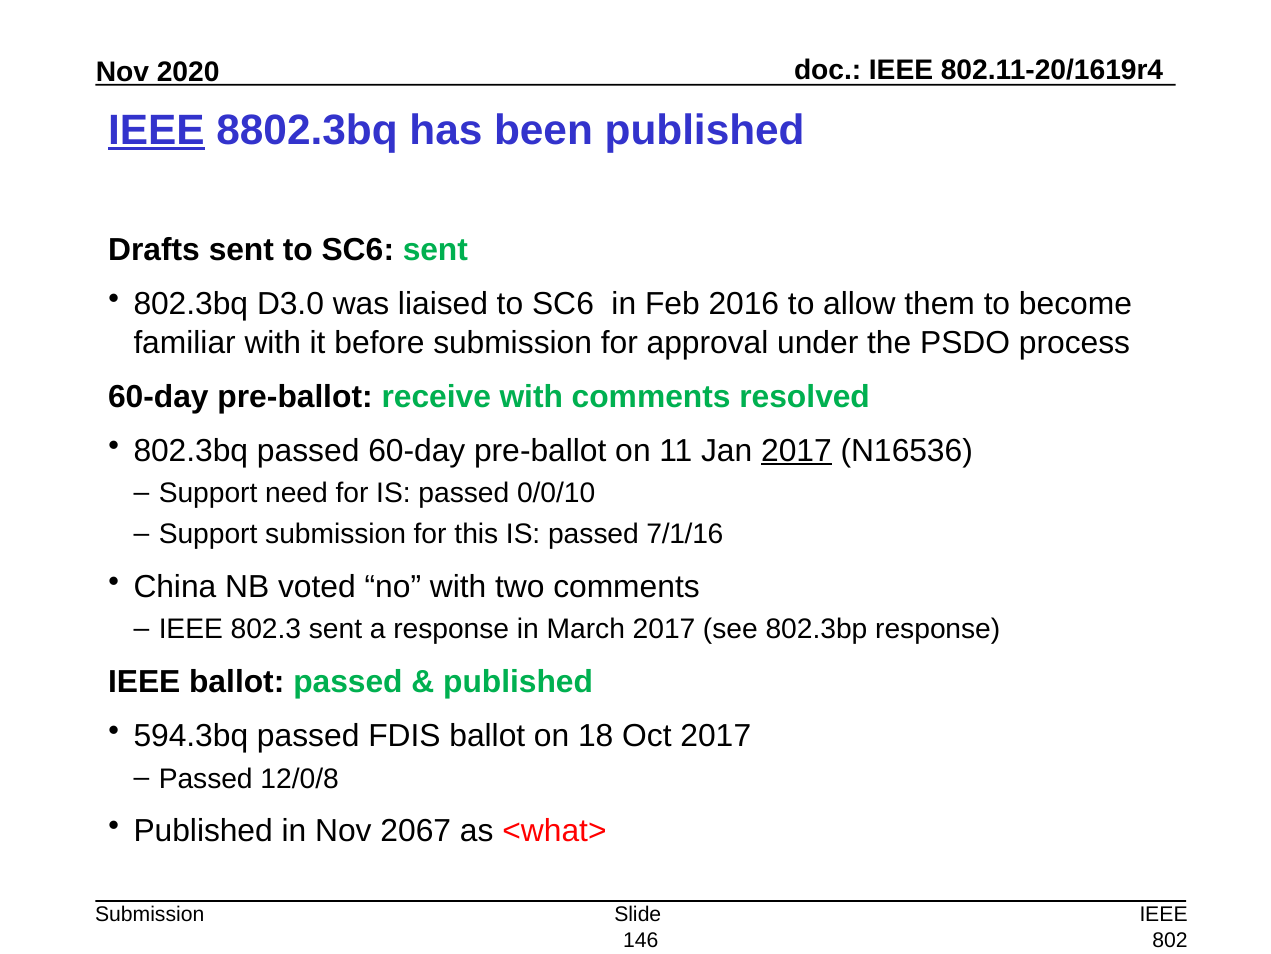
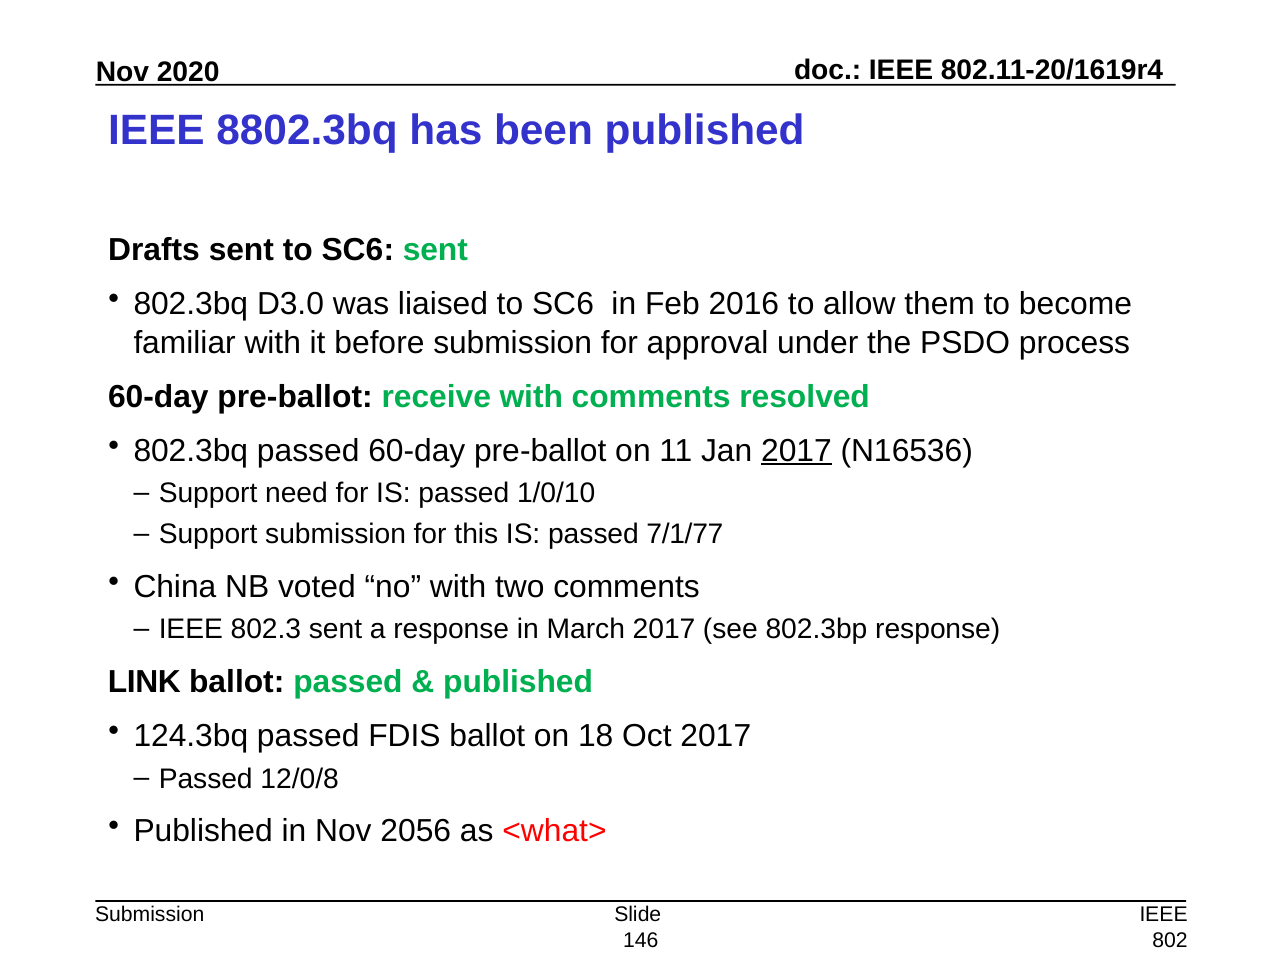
IEEE underline: present -> none (156, 130)
0/0/10: 0/0/10 -> 1/0/10 (556, 493)
7/1/16: 7/1/16 -> 7/1/77 (685, 534)
IEEE: IEEE -> LINK (144, 681)
594.3bq: 594.3bq -> 124.3bq (191, 735)
2067: 2067 -> 2056 (416, 830)
